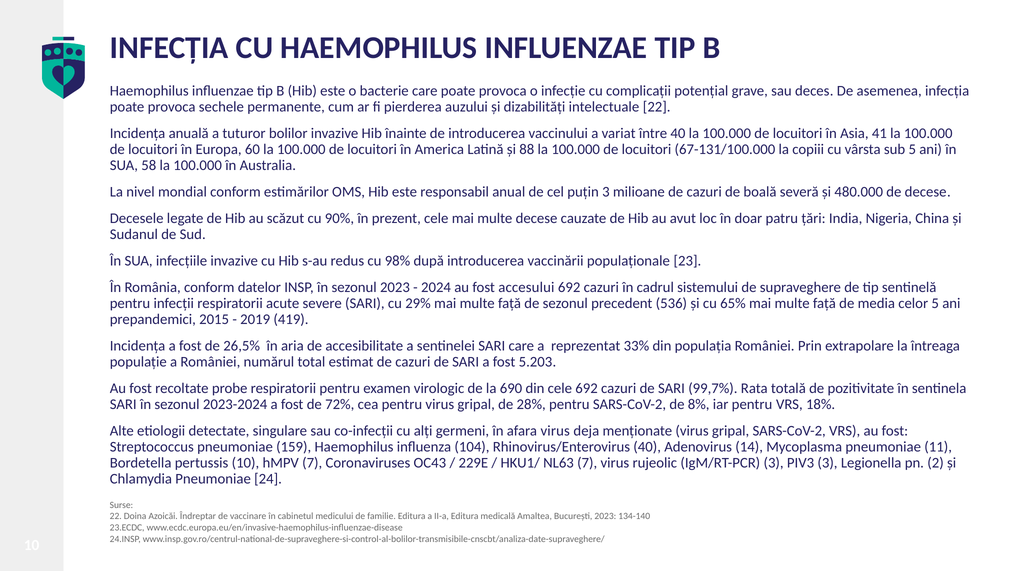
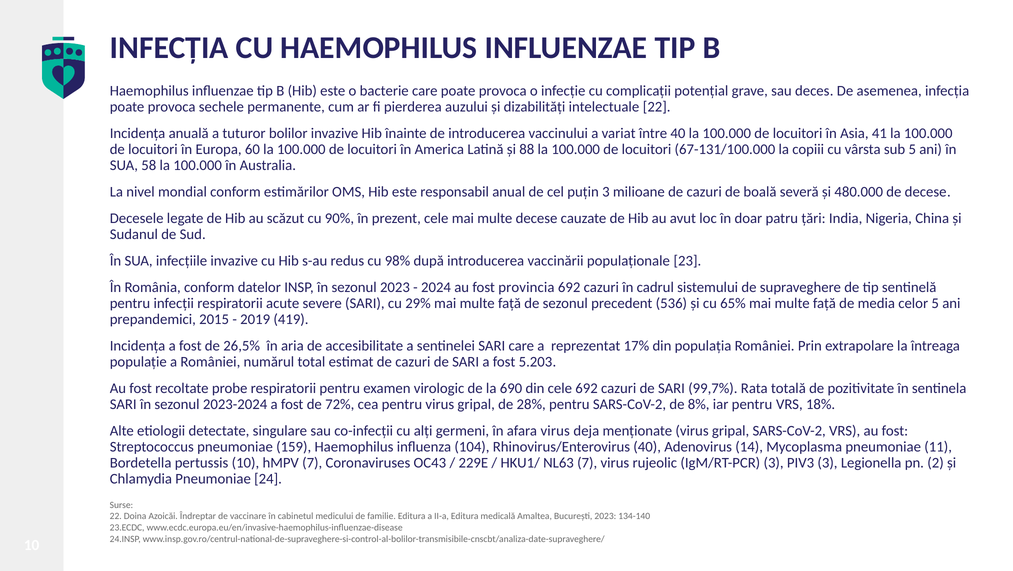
accesului: accesului -> provincia (526, 287)
33%: 33% -> 17% (636, 346)
